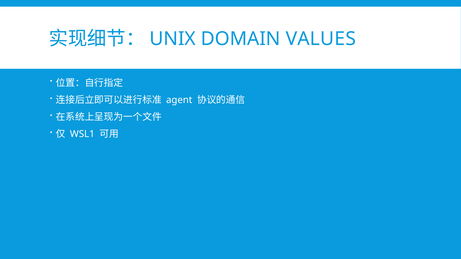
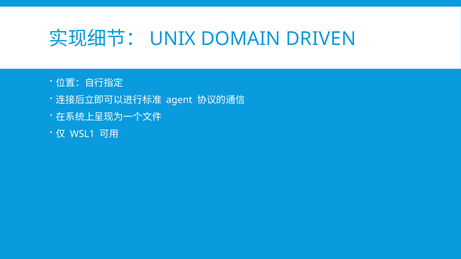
VALUES: VALUES -> DRIVEN (321, 39)
